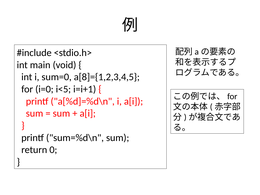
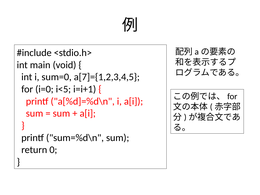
a[8]={1,2,3,4,5: a[8]={1,2,3,4,5 -> a[7]={1,2,3,4,5 (107, 77)
